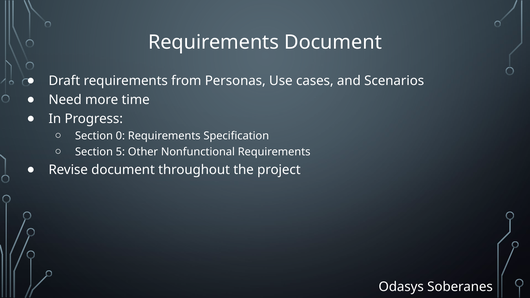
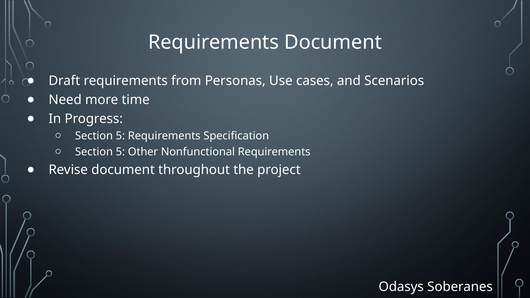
0: 0 -> 5 (120, 136)
